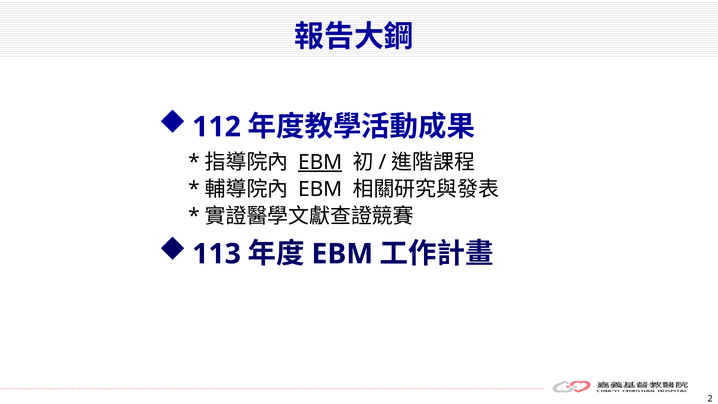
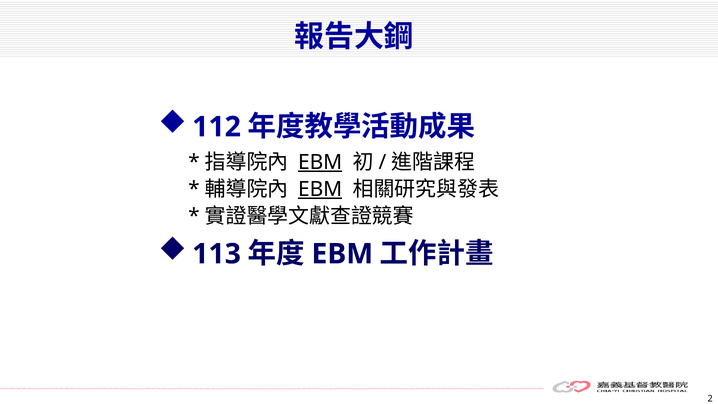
EBM underline: none -> present (320, 189)
